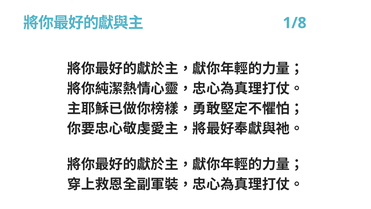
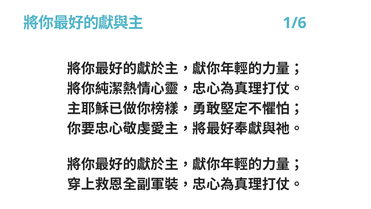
1/8: 1/8 -> 1/6 (295, 23)
